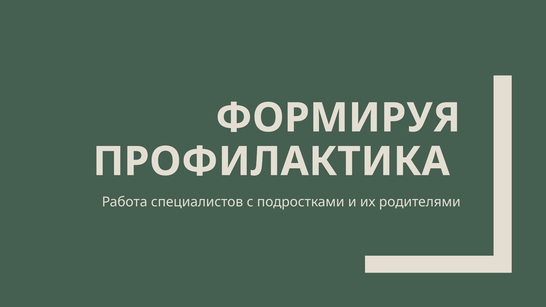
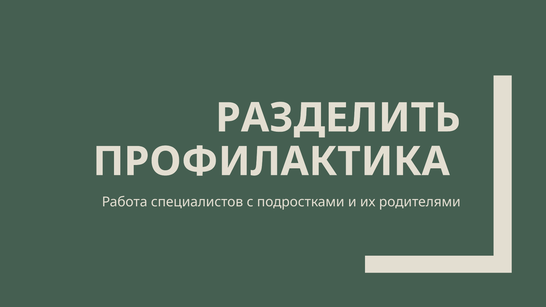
ФОРМИРУЯ: ФОРМИРУЯ -> РАЗДЕЛИТЬ (338, 118)
